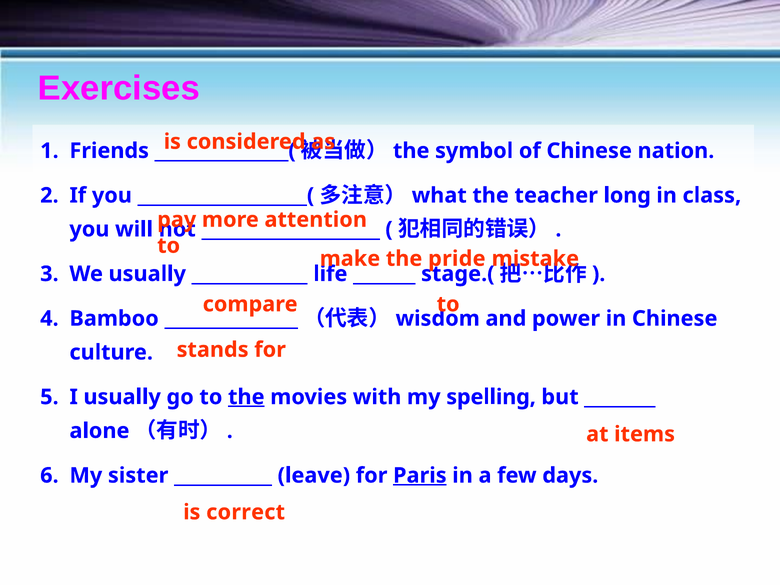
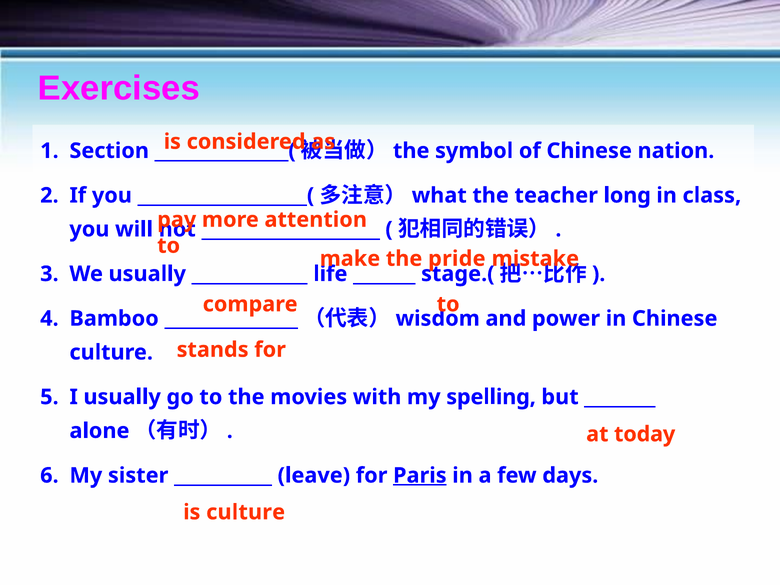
Friends: Friends -> Section (109, 151)
the underline: present -> none (246, 397)
items: items -> today (645, 434)
is correct: correct -> culture (246, 512)
